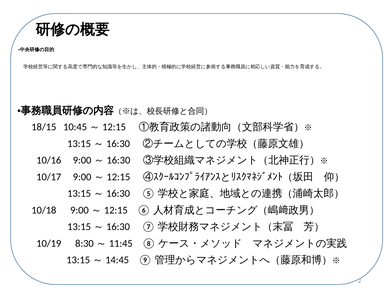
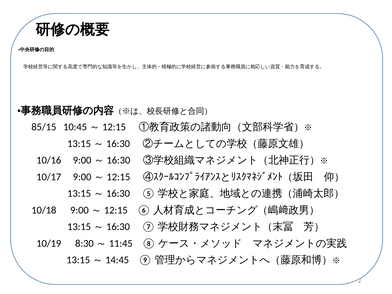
18/15: 18/15 -> 85/15 (44, 127)
